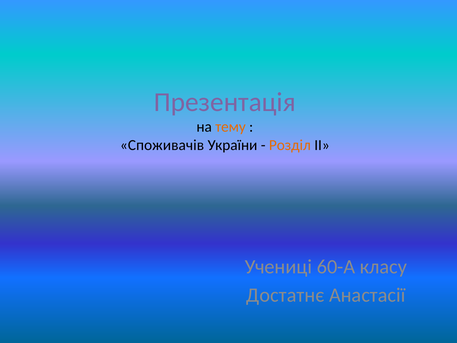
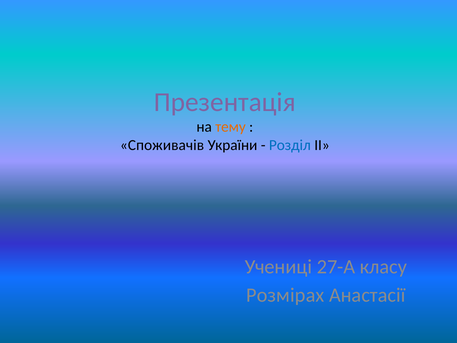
Розділ colour: orange -> blue (290, 145)
60-А: 60-А -> 27-А (336, 266)
Достатнє: Достатнє -> Розмірах (285, 295)
